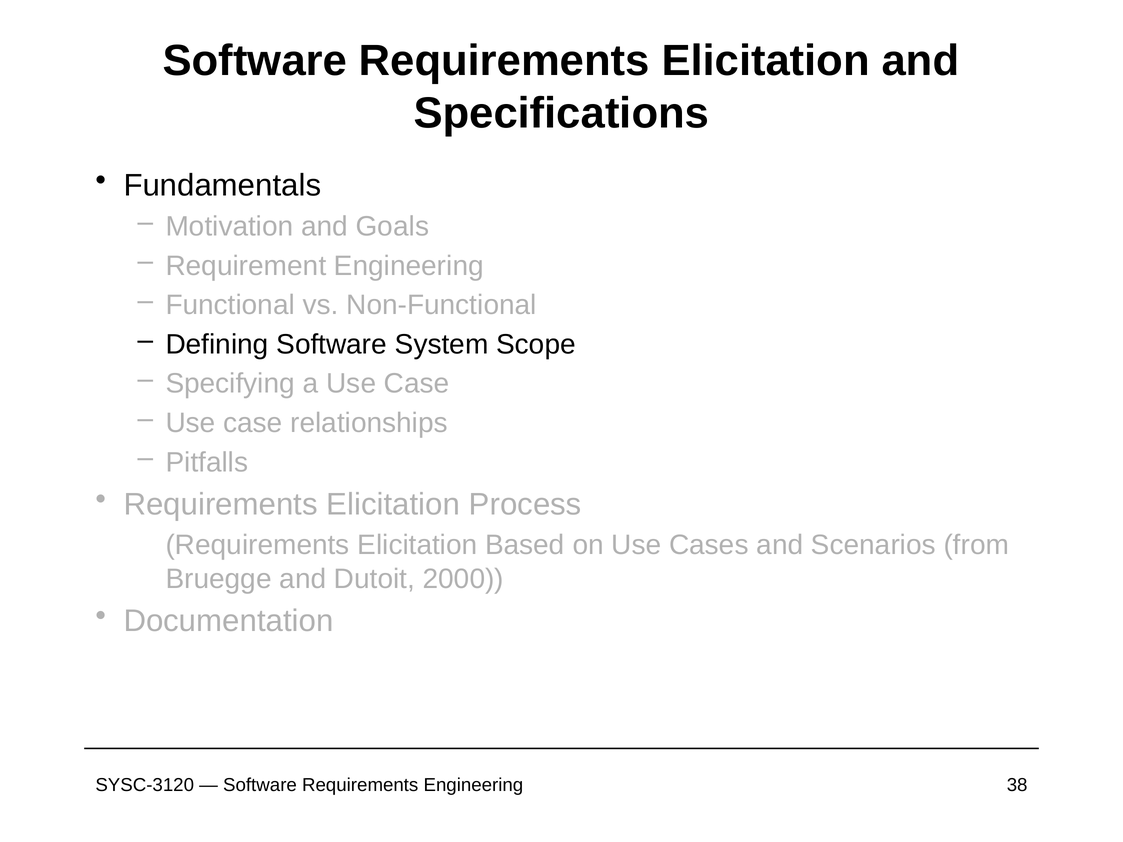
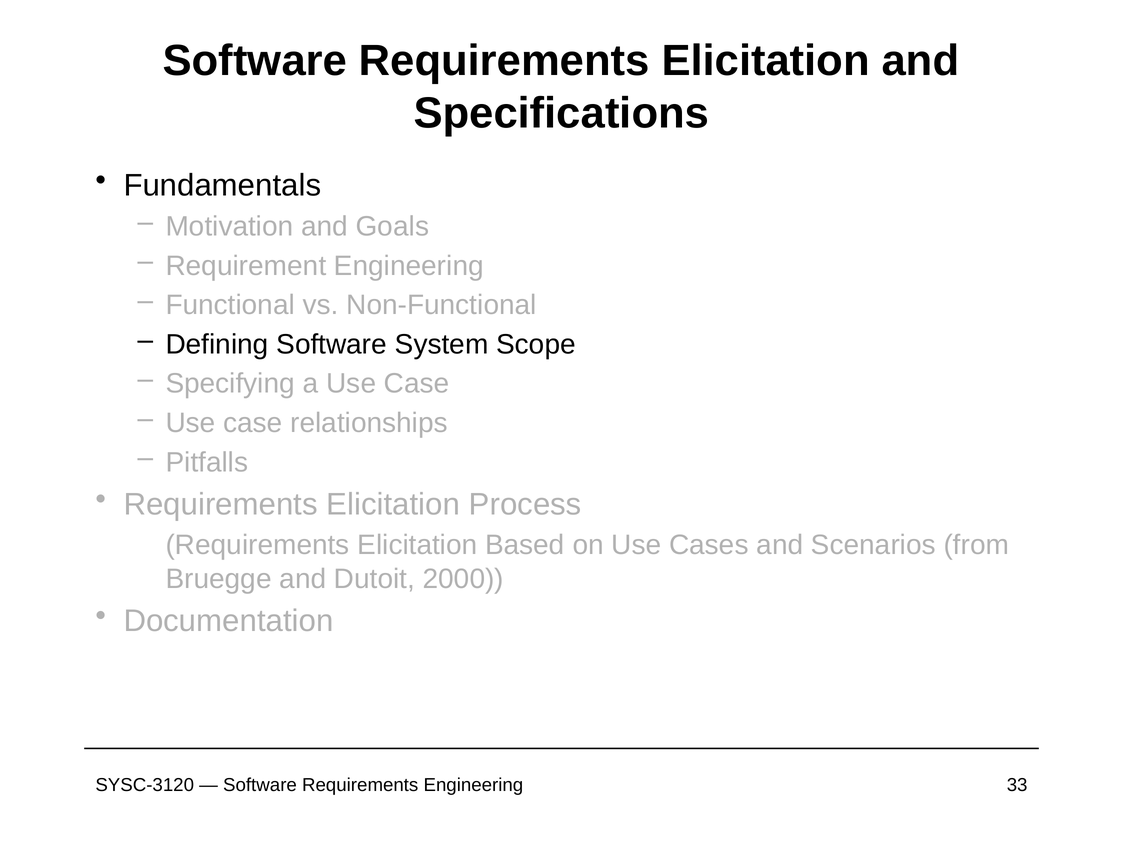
38: 38 -> 33 (1017, 786)
